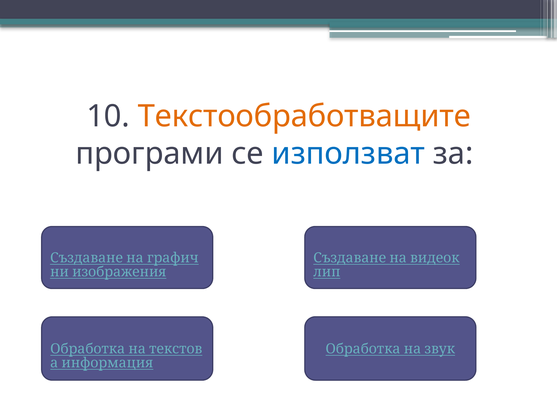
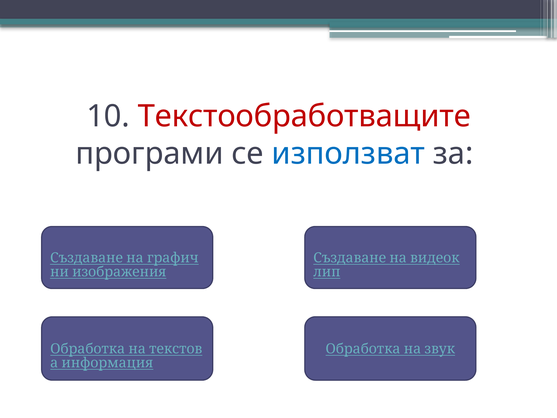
Текстообработващите colour: orange -> red (304, 116)
